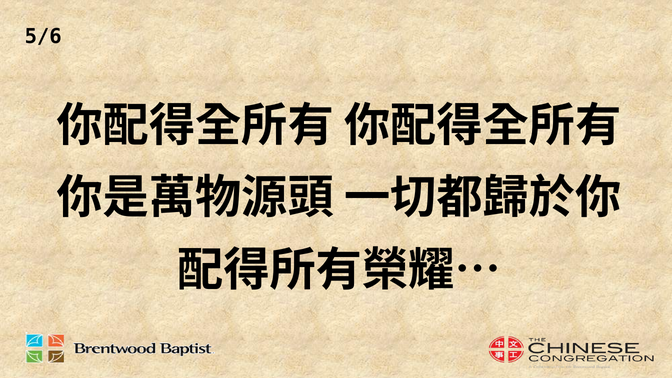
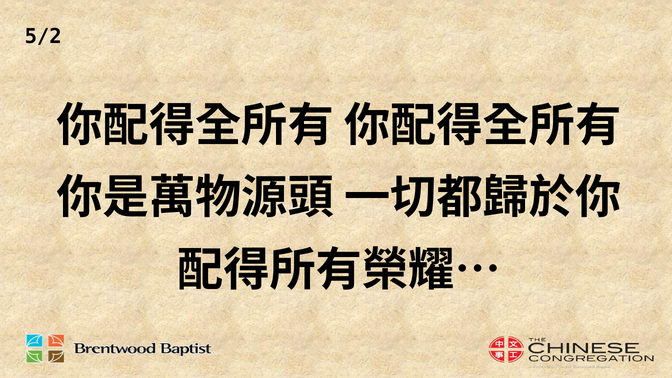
5/6: 5/6 -> 5/2 (43, 36)
